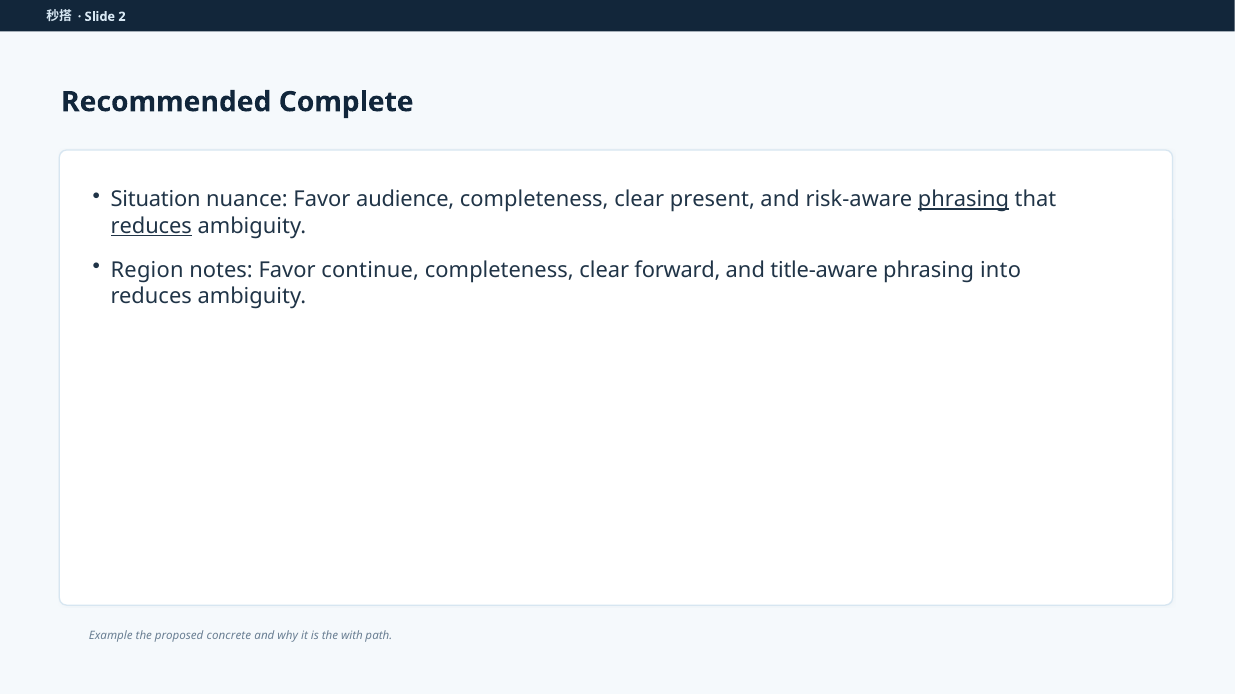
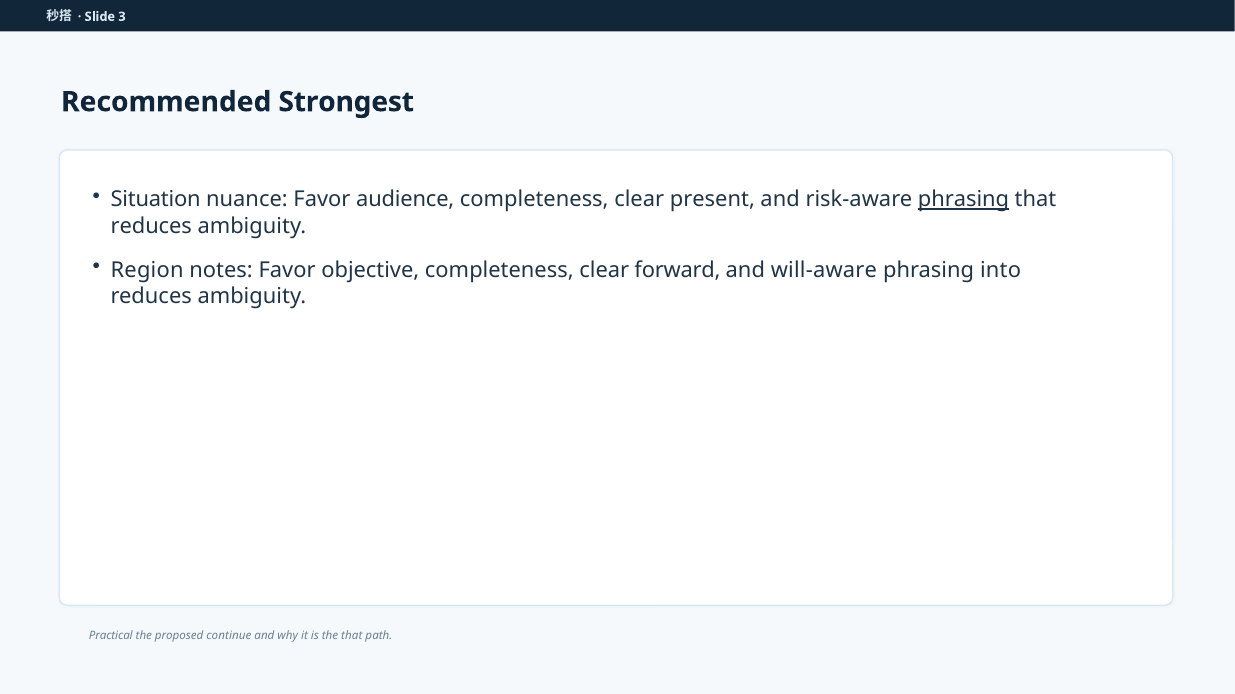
2: 2 -> 3 (122, 17)
Complete: Complete -> Strongest (346, 102)
reduces underline: present -> none (151, 226)
continue: continue -> objective (370, 270)
title-aware: title-aware -> will-aware (824, 270)
Example: Example -> Practical (111, 636)
concrete: concrete -> continue (229, 636)
the with: with -> that (352, 636)
